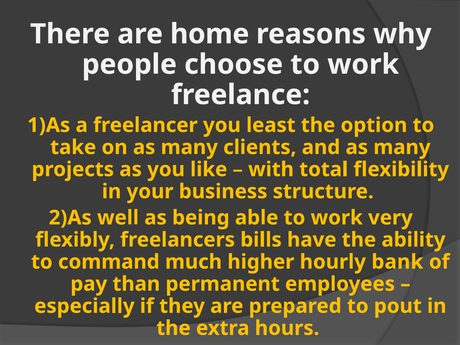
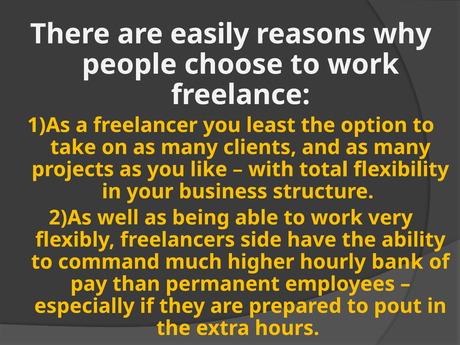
home: home -> easily (210, 34)
bills: bills -> side (261, 240)
